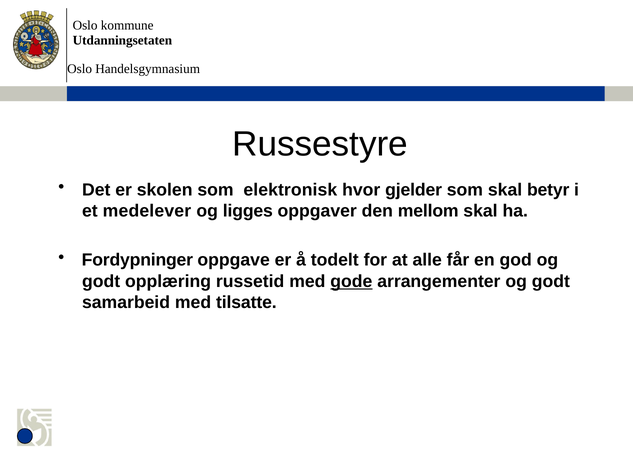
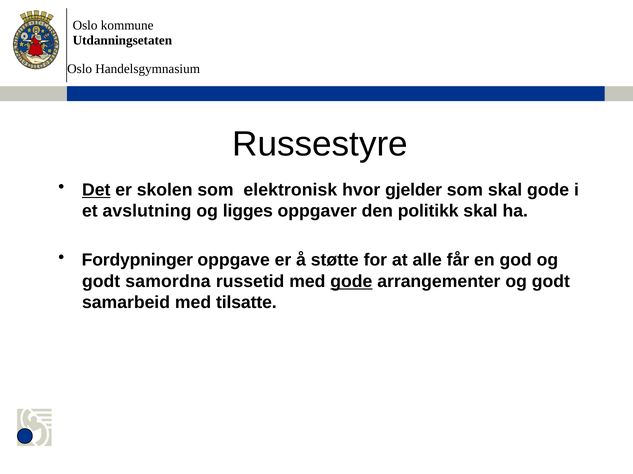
Det underline: none -> present (96, 190)
skal betyr: betyr -> gode (548, 190)
medelever: medelever -> avslutning (147, 211)
mellom: mellom -> politikk (428, 211)
todelt: todelt -> støtte (335, 261)
opplæring: opplæring -> samordna (168, 282)
